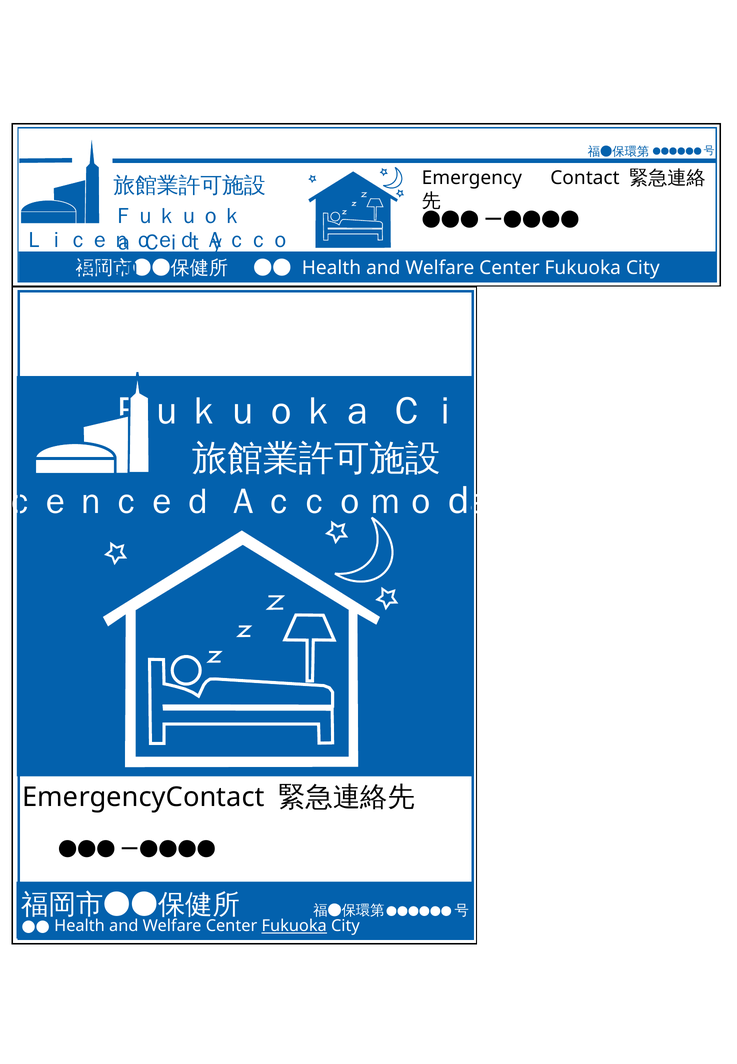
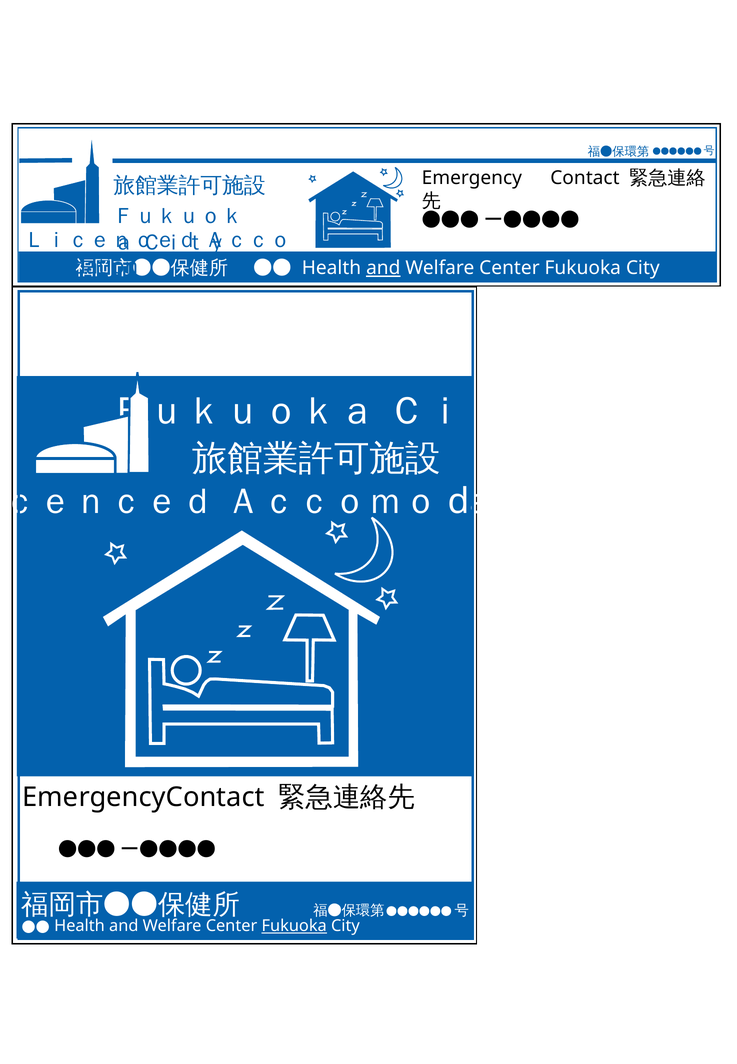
and underline: none -> present (383, 268)
